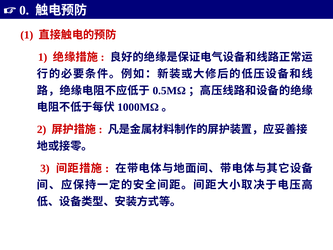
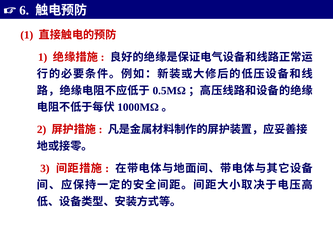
0: 0 -> 6 (24, 10)
